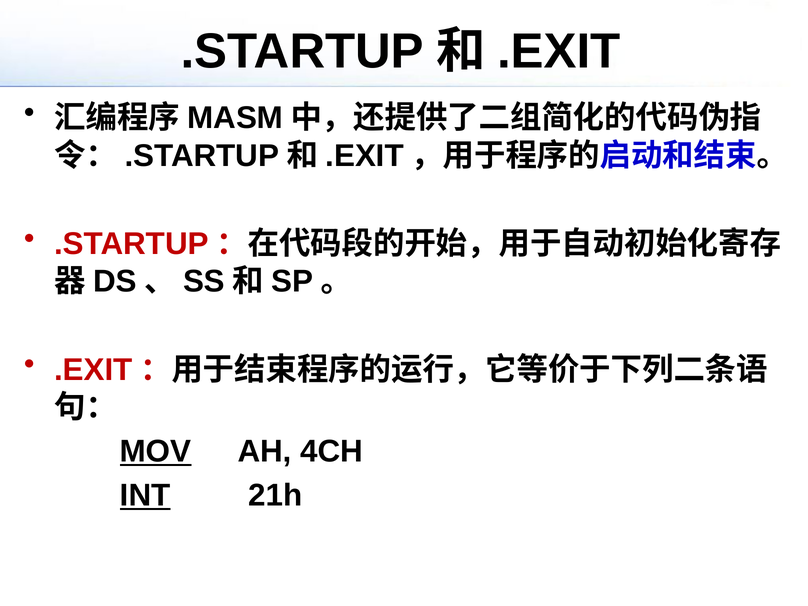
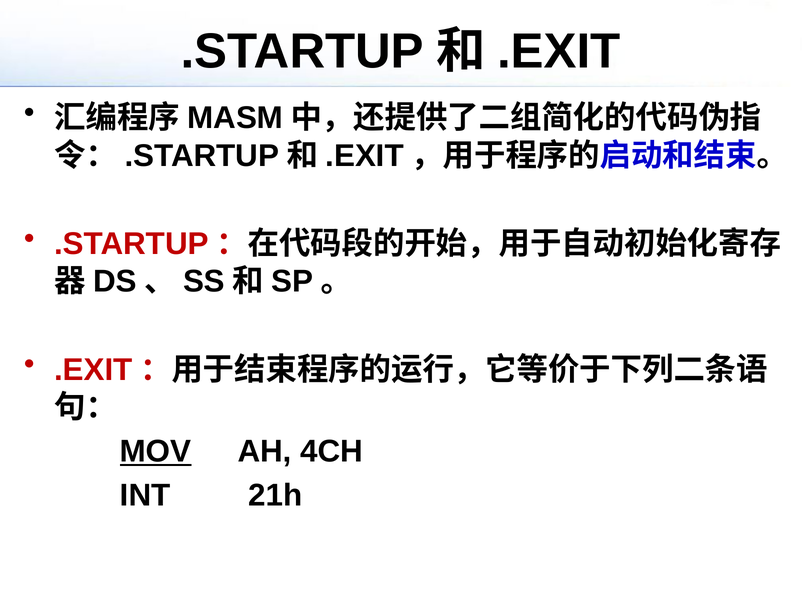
INT underline: present -> none (145, 495)
